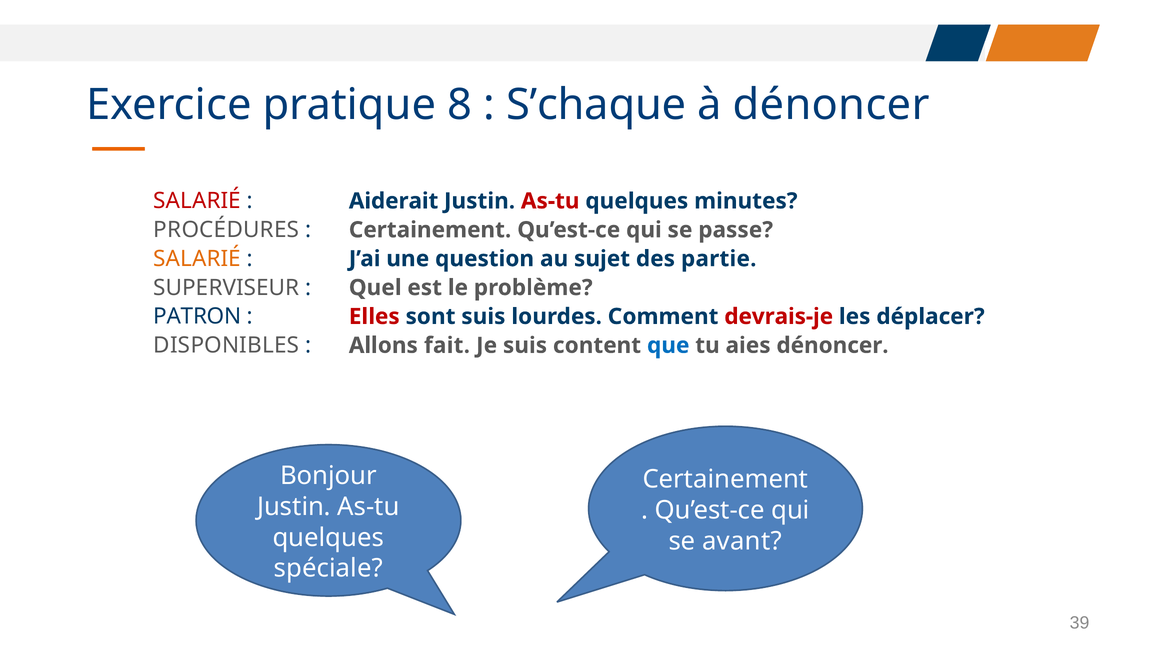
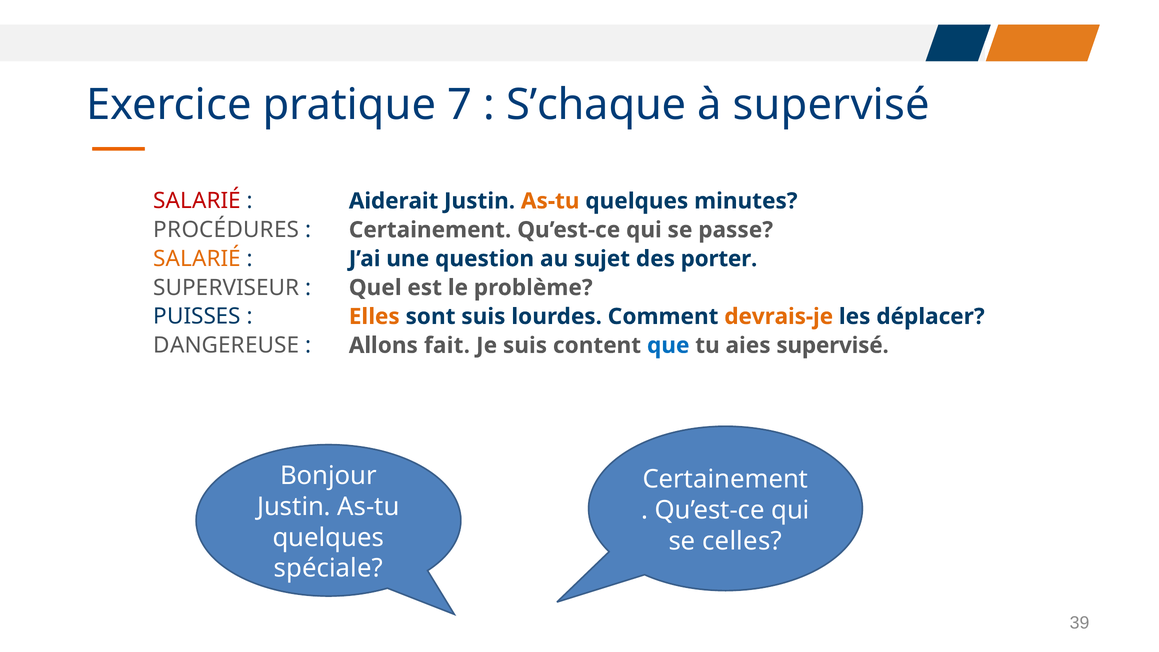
8: 8 -> 7 (460, 105)
à dénoncer: dénoncer -> supervisé (831, 105)
As-tu colour: red -> orange (550, 201)
partie: partie -> porter (719, 259)
PATRON: PATRON -> PUISSES (197, 317)
Elles colour: red -> orange (374, 317)
devrais-je colour: red -> orange (779, 317)
DISPONIBLES: DISPONIBLES -> DANGEREUSE (226, 345)
aies dénoncer: dénoncer -> supervisé (833, 345)
avant: avant -> celles (742, 541)
